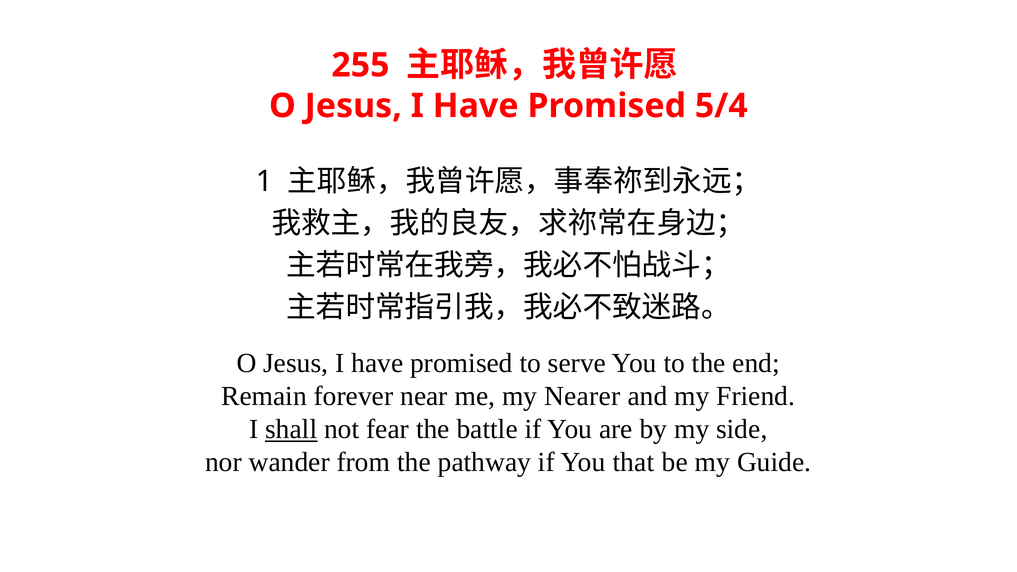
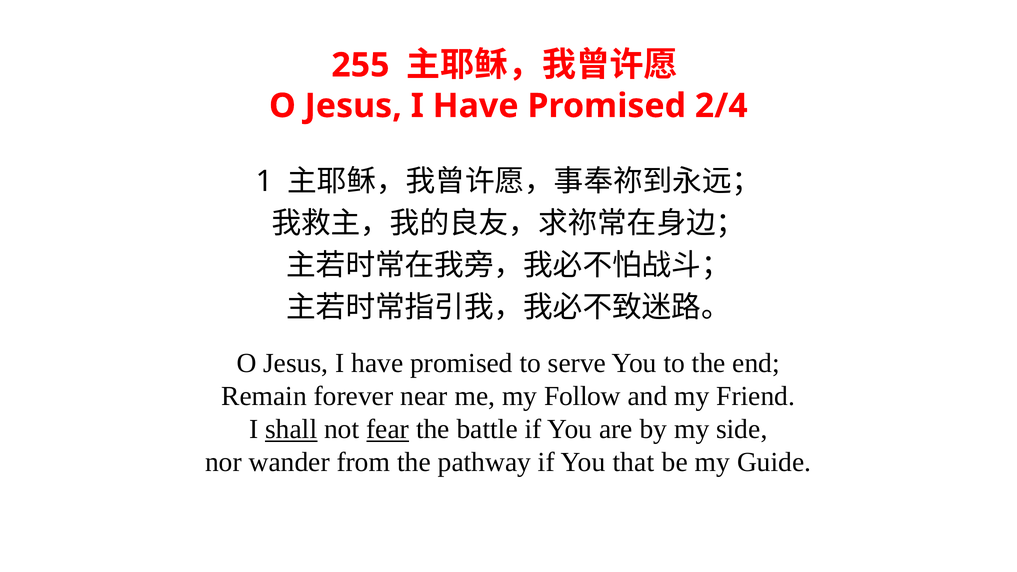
5/4: 5/4 -> 2/4 (721, 106)
Nearer: Nearer -> Follow (582, 396)
fear underline: none -> present (388, 429)
